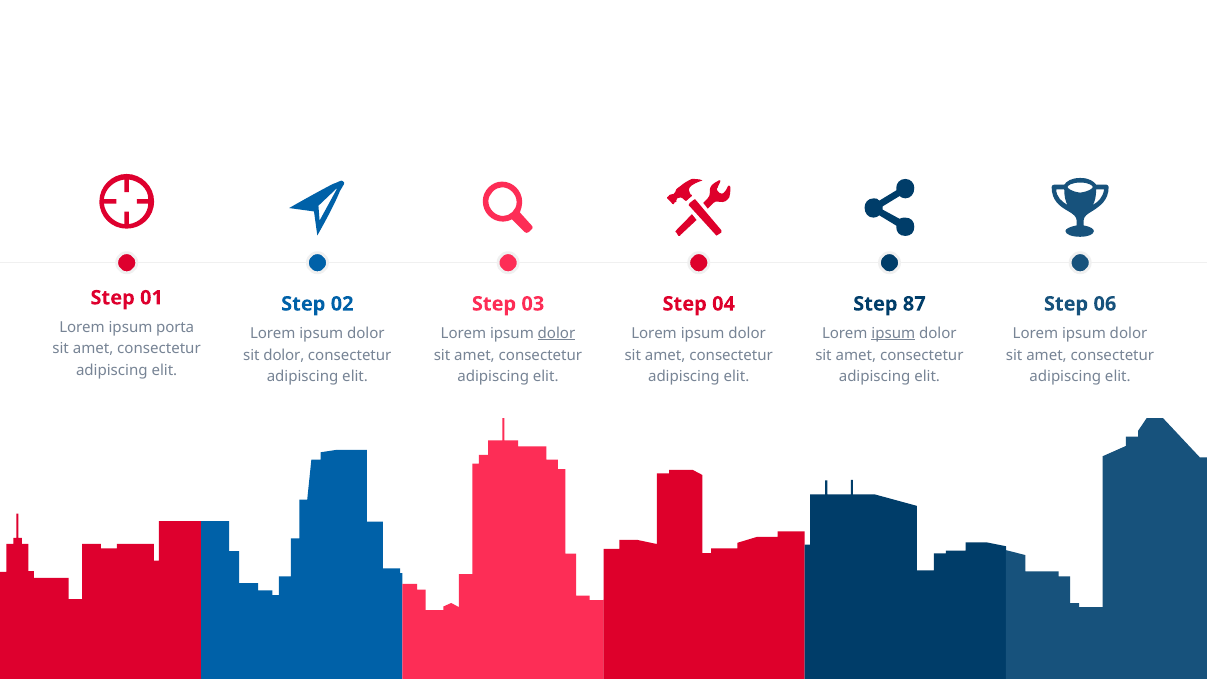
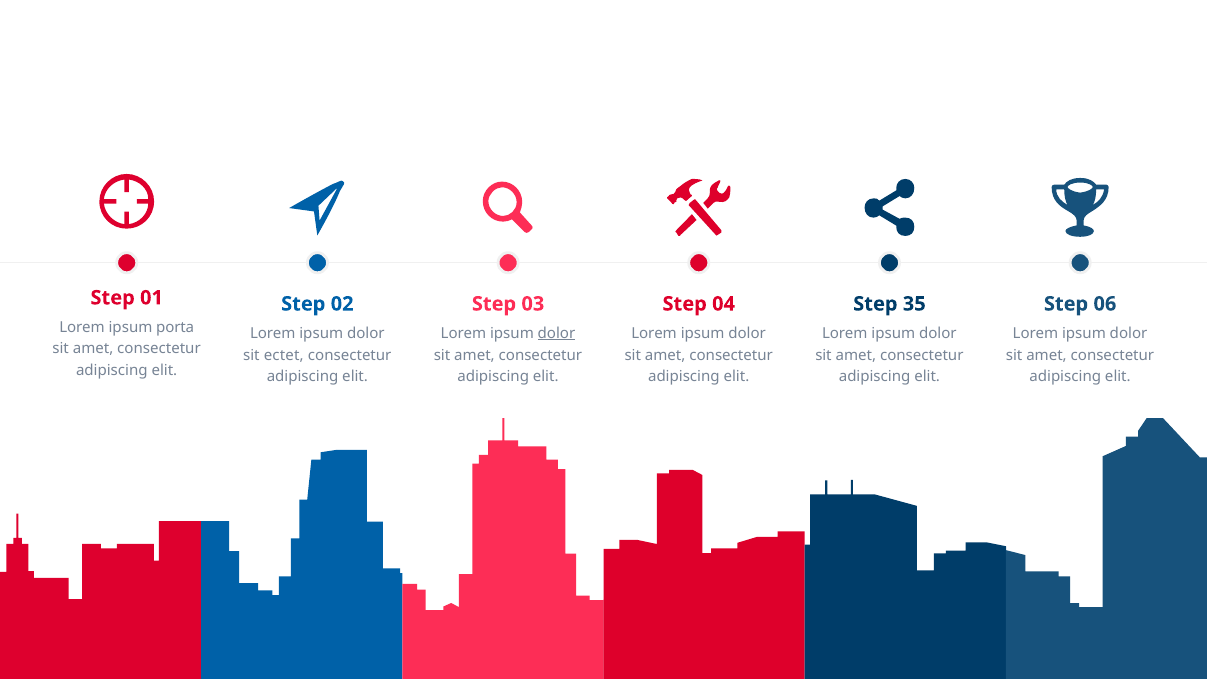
87: 87 -> 35 (914, 304)
ipsum underline: present -> none (893, 333)
sit dolor: dolor -> ectet (284, 355)
